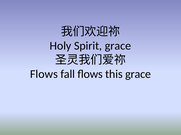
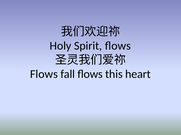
Spirit grace: grace -> ﬂows (118, 46)
this grace: grace -> heart (138, 74)
